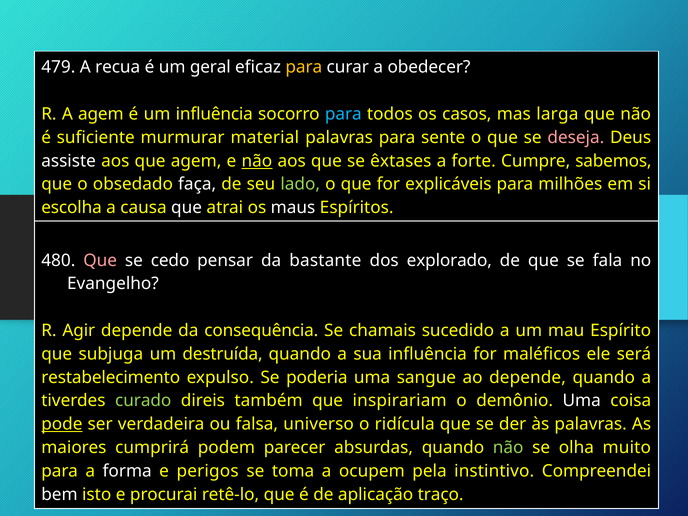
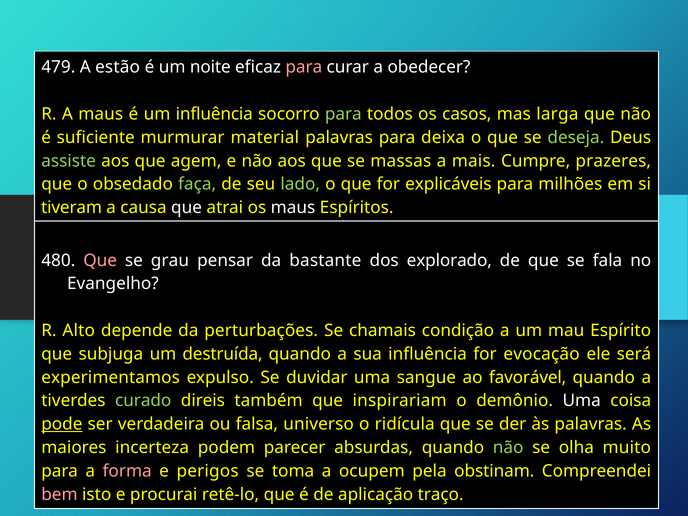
recua: recua -> estão (118, 67)
geral: geral -> noite (210, 67)
para colour: yellow -> pink (304, 67)
A agem: agem -> maus (101, 114)
para colour: light blue -> light green (343, 114)
sente: sente -> deixa (443, 138)
deseja colour: pink -> light green (576, 138)
assiste colour: white -> light green (69, 161)
não underline: present -> none (257, 161)
êxtases: êxtases -> massas (401, 161)
forte: forte -> mais (474, 161)
sabemos: sabemos -> prazeres (613, 161)
faça colour: white -> light green (197, 184)
escolha: escolha -> tiveram (72, 208)
cedo: cedo -> grau (170, 260)
Agir: Agir -> Alto (79, 331)
consequência: consequência -> perturbações (261, 331)
sucedido: sucedido -> condição (458, 331)
maléficos: maléficos -> evocação (542, 354)
restabelecimento: restabelecimento -> experimentamos (111, 377)
poderia: poderia -> duvidar (317, 377)
ao depende: depende -> favorável (528, 377)
cumprirá: cumprirá -> incerteza (152, 448)
forma colour: white -> pink (127, 471)
instintivo: instintivo -> obstinam (494, 471)
bem colour: white -> pink (59, 494)
